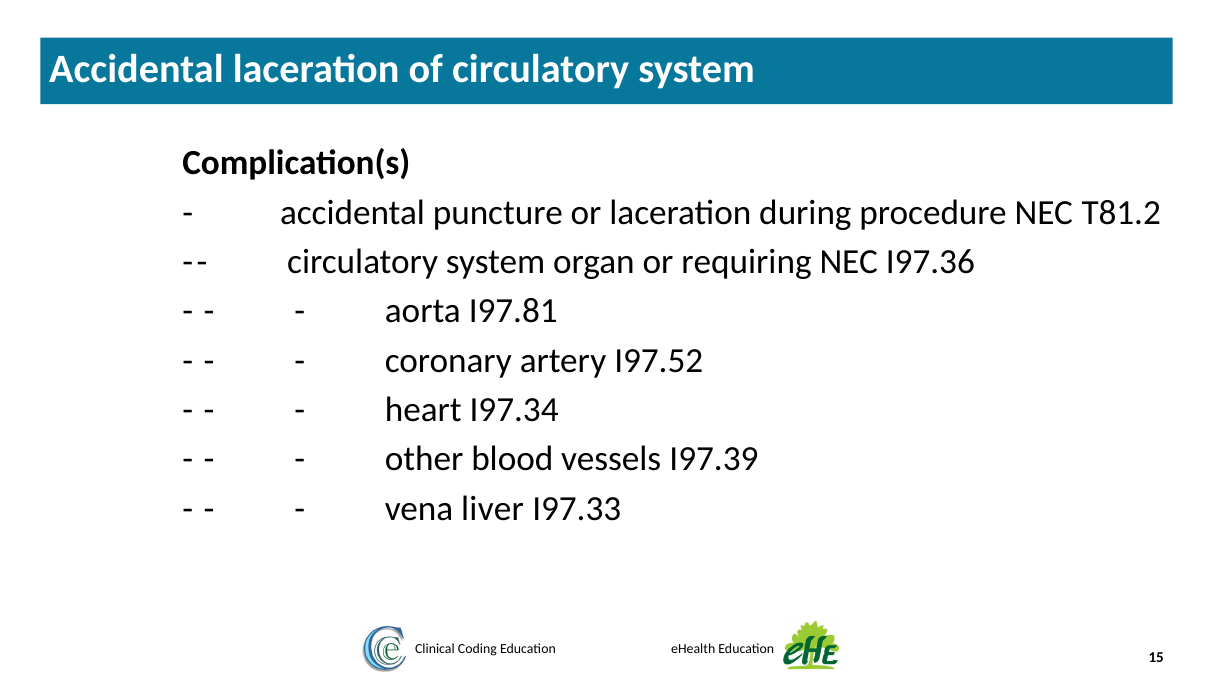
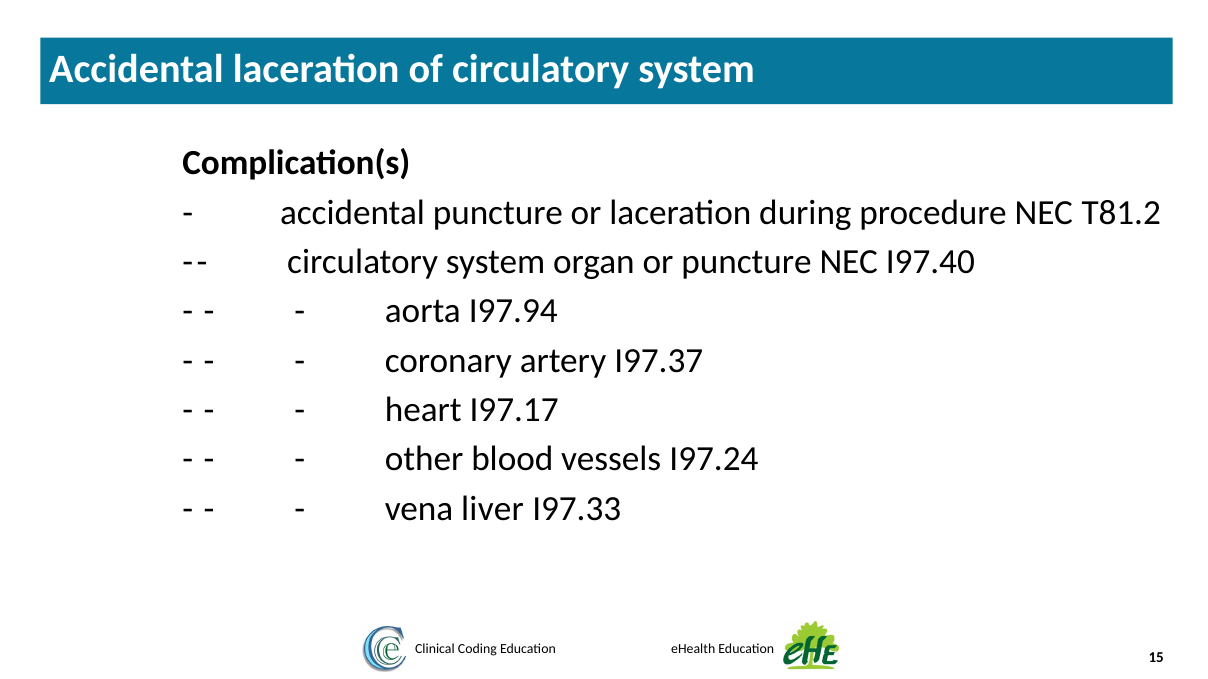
or requiring: requiring -> puncture (746, 262)
I97.36: I97.36 -> I97.40 (930, 262)
I97.81: I97.81 -> I97.94 (513, 311)
I97.52: I97.52 -> I97.37 (659, 361)
I97.34: I97.34 -> I97.17 (514, 410)
I97.39: I97.39 -> I97.24 (714, 459)
